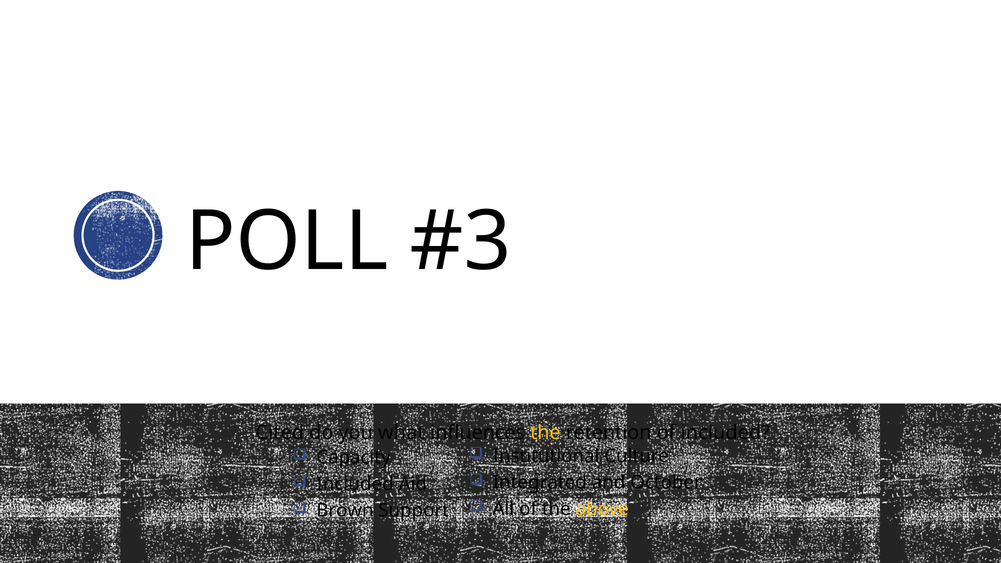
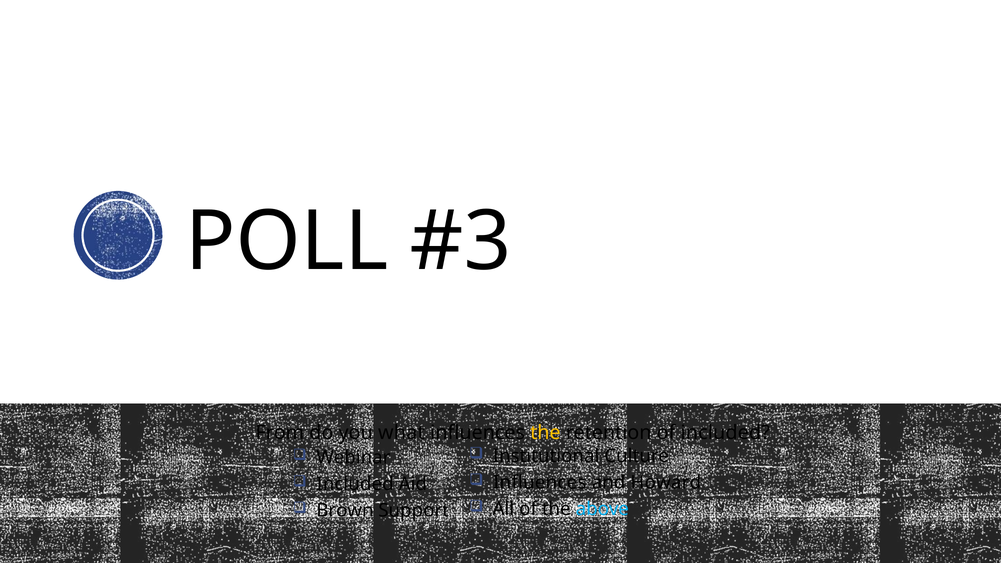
Cited: Cited -> From (280, 433)
Capacity: Capacity -> Webinar (353, 458)
Integrated: Integrated -> Influences (540, 483)
October: October -> Howard (666, 483)
above colour: yellow -> light blue (602, 509)
